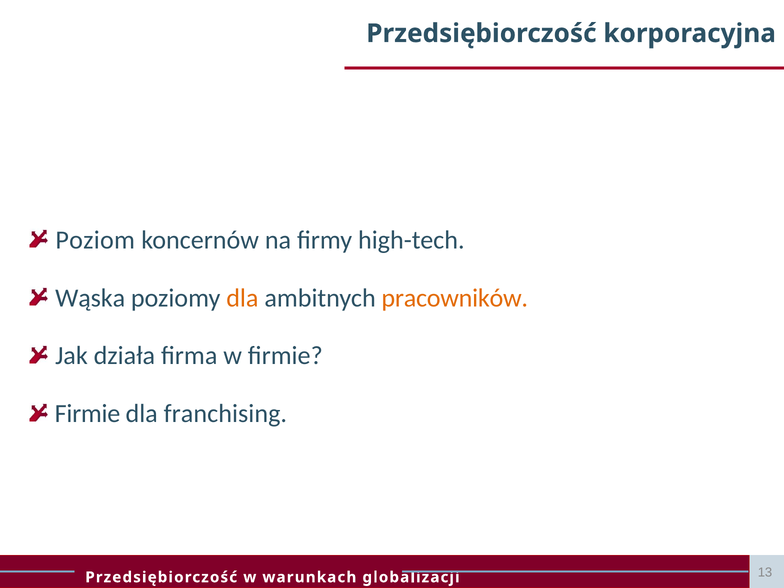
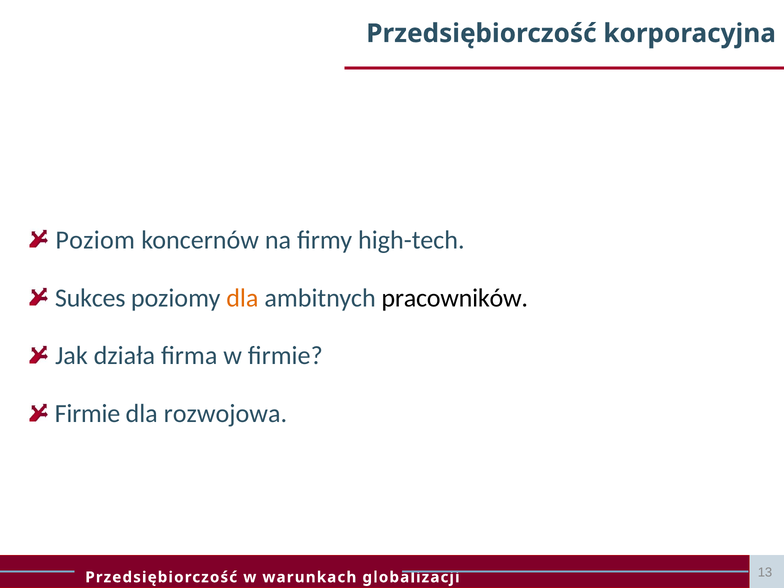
Wąska: Wąska -> Sukces (90, 298)
pracowników colour: orange -> black (455, 298)
franchising: franchising -> rozwojowa (225, 414)
